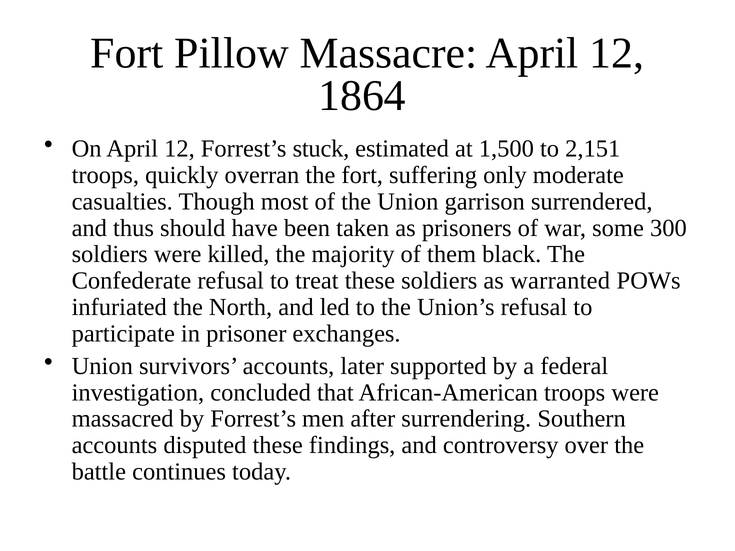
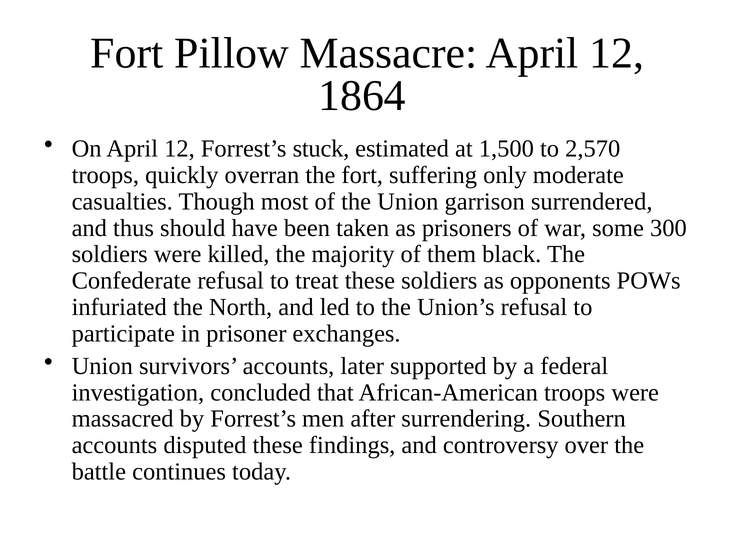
2,151: 2,151 -> 2,570 (593, 149)
warranted: warranted -> opponents (560, 281)
